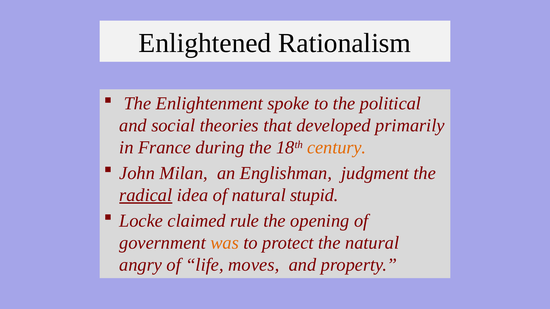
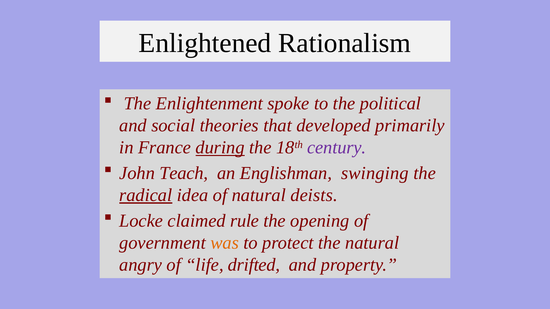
during underline: none -> present (220, 148)
century colour: orange -> purple (337, 148)
Milan: Milan -> Teach (184, 173)
judgment: judgment -> swinging (375, 173)
stupid: stupid -> deists (314, 195)
moves: moves -> drifted (254, 265)
